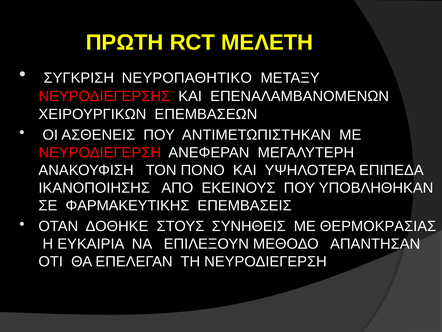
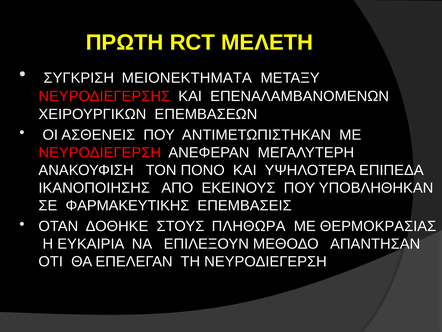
ΝΕΥΡΟΠΑΘΗΤΙΚΟ: ΝΕΥΡΟΠΑΘΗΤΙΚΟ -> ΜΕΙΟΝΕΚΤΗΜΑΤΑ (187, 78)
ΣΥΝΗΘΕΙΣ: ΣΥΝΗΘΕΙΣ -> ΠΛΗΘΩΡΑ (249, 226)
